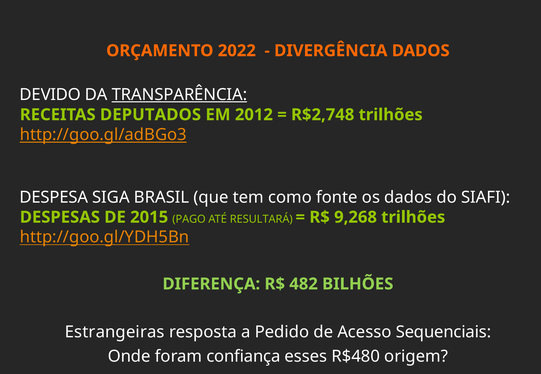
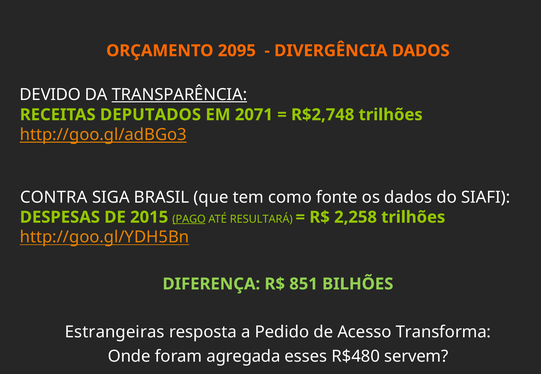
2022: 2022 -> 2095 (237, 51)
2012: 2012 -> 2071 (254, 115)
DESPESA: DESPESA -> CONTRA (54, 198)
PAGO underline: none -> present (189, 219)
9,268: 9,268 -> 2,258 (356, 217)
482: 482 -> 851 (304, 284)
Sequenciais: Sequenciais -> Transforma (443, 333)
confiança: confiança -> agregada (243, 357)
origem: origem -> servem (416, 357)
